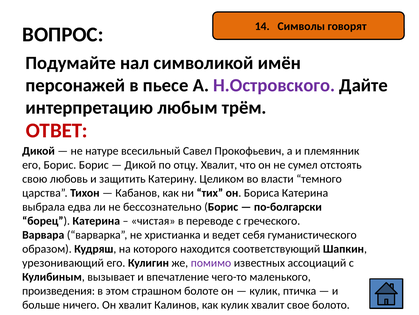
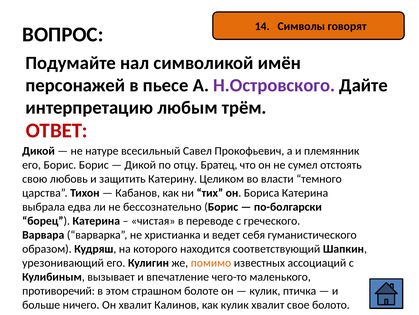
отцу Хвалит: Хвалит -> Братец (219, 164)
помимо colour: purple -> orange (211, 262)
произведения: произведения -> противоречий (59, 290)
